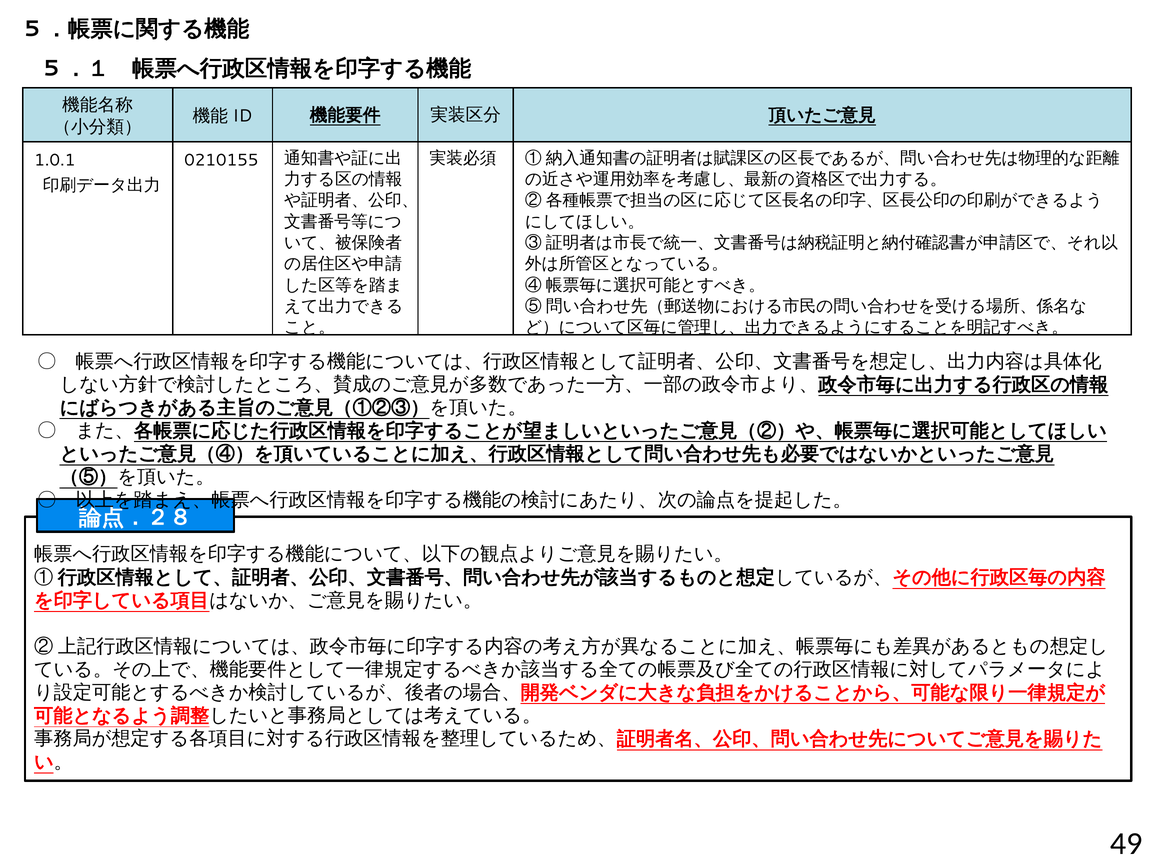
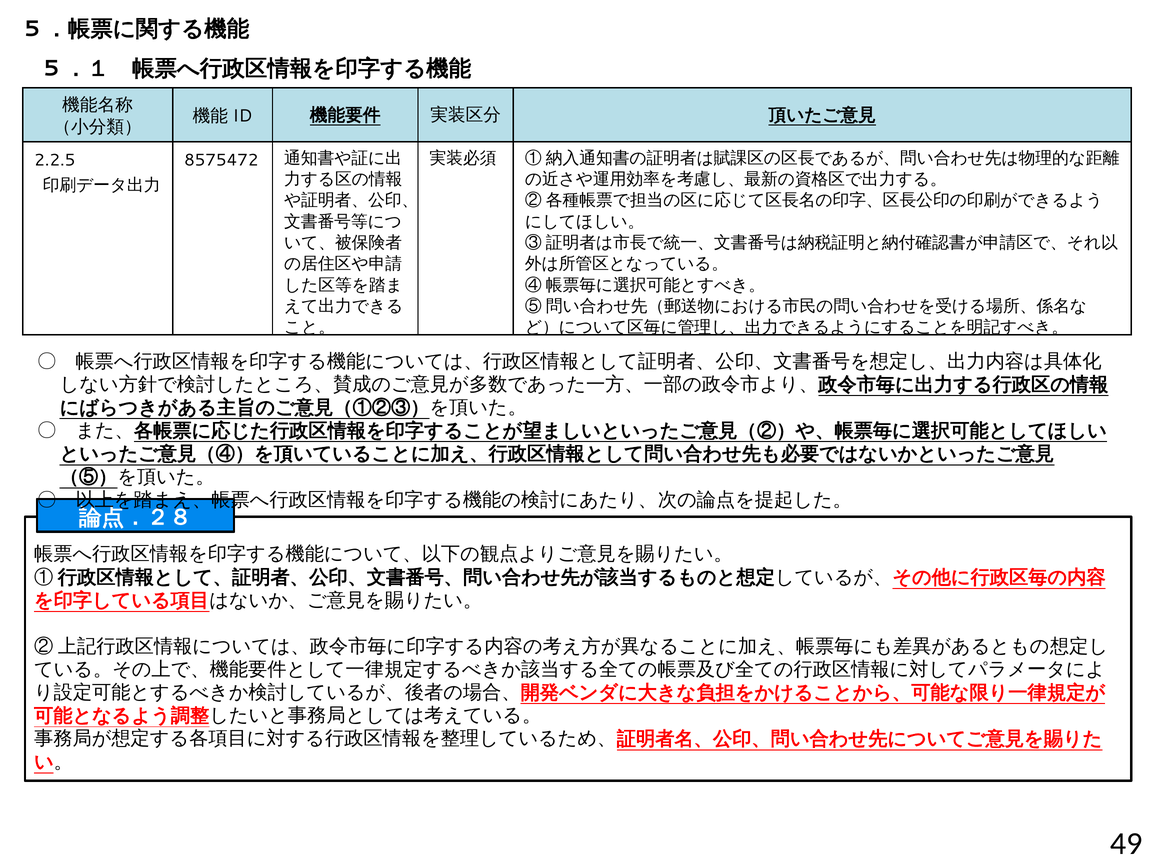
1.0.1: 1.0.1 -> 2.2.5 (55, 160)
0210155: 0210155 -> 8575472 (221, 160)
